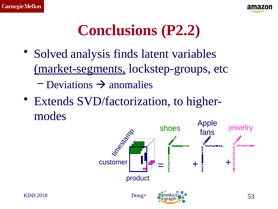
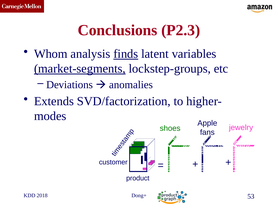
P2.2: P2.2 -> P2.3 (181, 30)
Solved: Solved -> Whom (51, 54)
finds underline: none -> present (126, 54)
